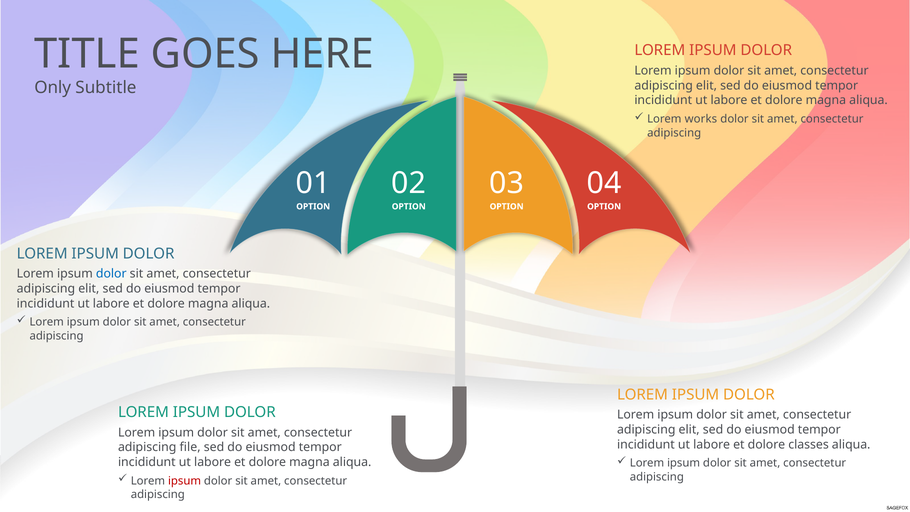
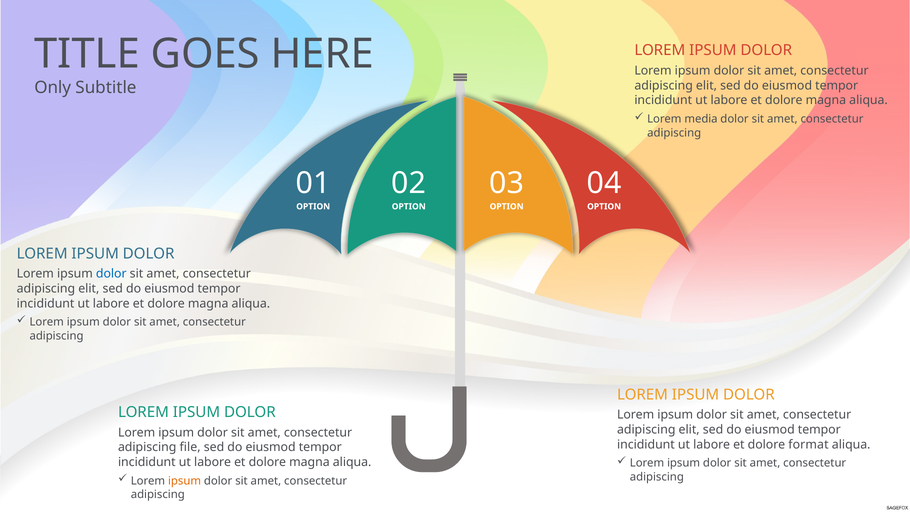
works: works -> media (701, 119)
classes: classes -> format (808, 444)
ipsum colour: red -> orange (185, 481)
